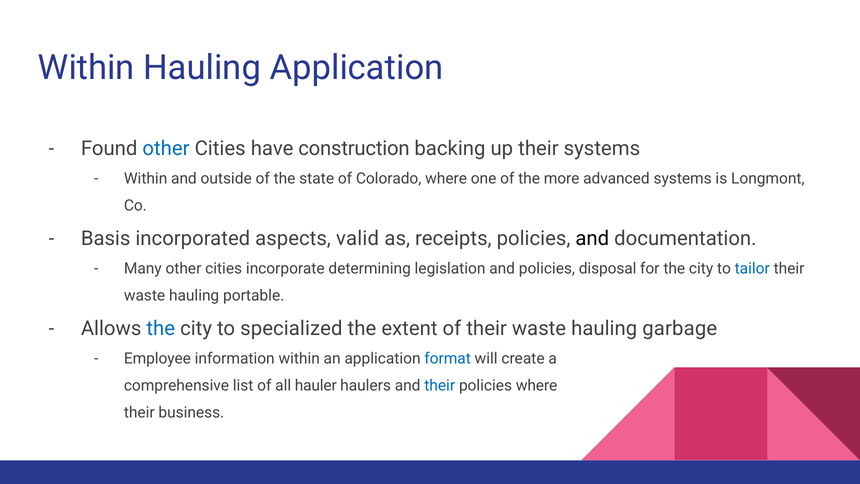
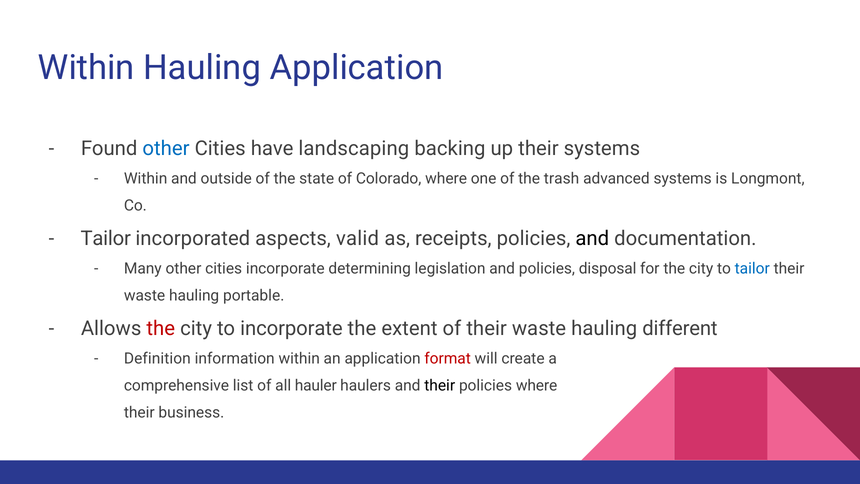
construction: construction -> landscaping (354, 148)
more: more -> trash (562, 178)
Basis: Basis -> Tailor (106, 238)
the colour: blue -> red (161, 328)
to specialized: specialized -> incorporate (291, 328)
garbage: garbage -> different (680, 328)
Employee: Employee -> Definition (157, 358)
format colour: blue -> red (448, 358)
their colour: blue -> black (440, 385)
